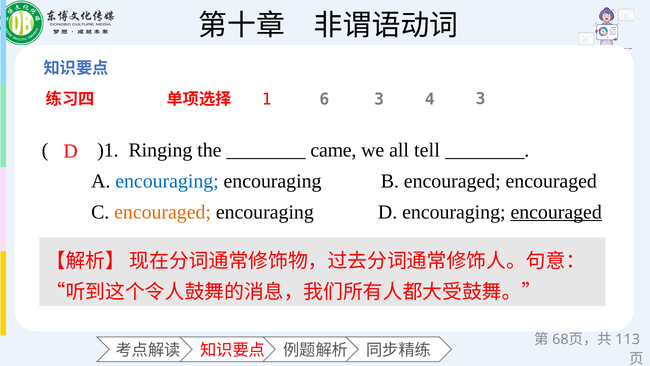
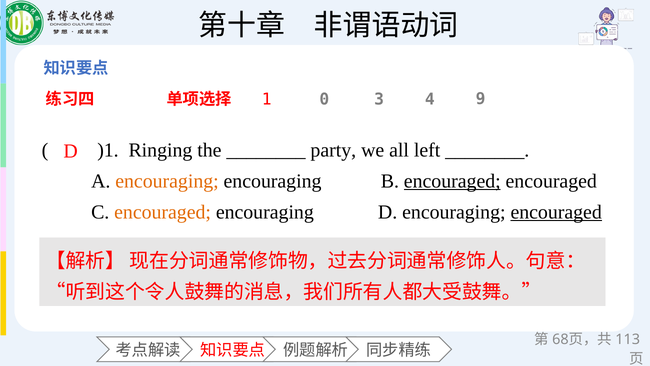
6: 6 -> 0 (324, 99)
4 3: 3 -> 9 (481, 99)
came: came -> party (333, 150)
tell: tell -> left (427, 150)
encouraging colour: blue -> orange (167, 181)
encouraged underline: none -> present (452, 181)
